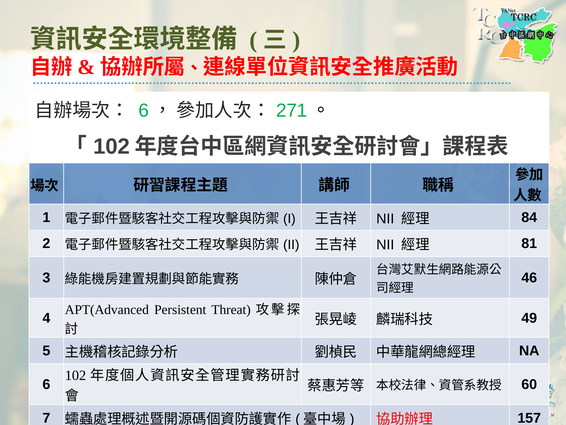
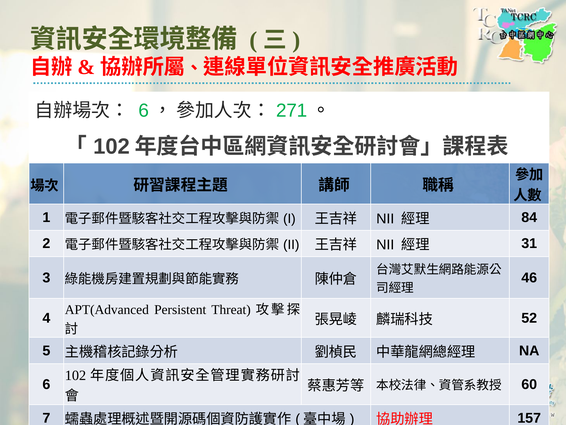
81: 81 -> 31 (529, 243)
49: 49 -> 52 (529, 318)
